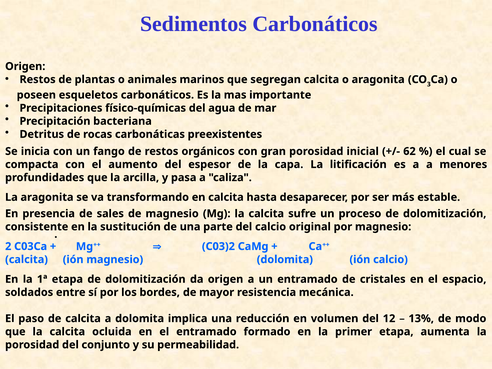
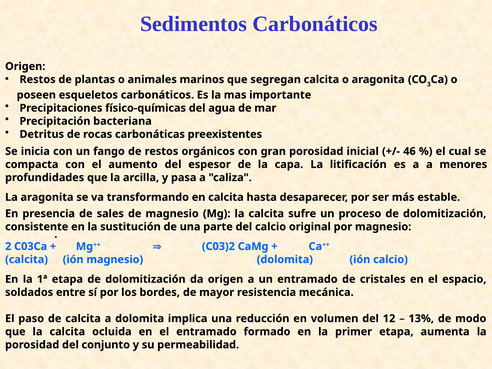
62: 62 -> 46 (409, 151)
